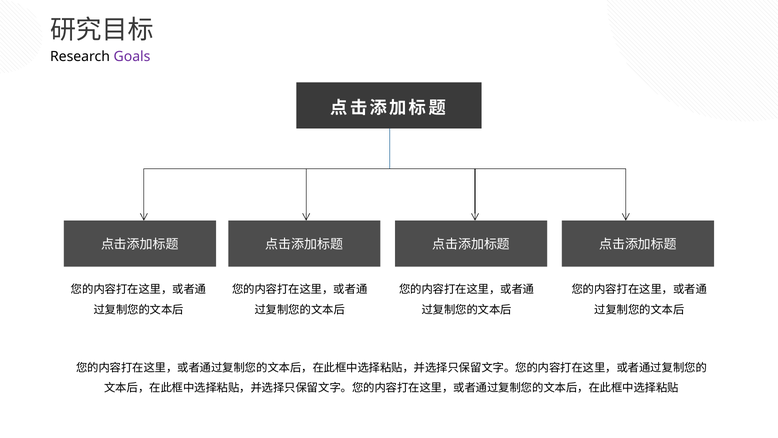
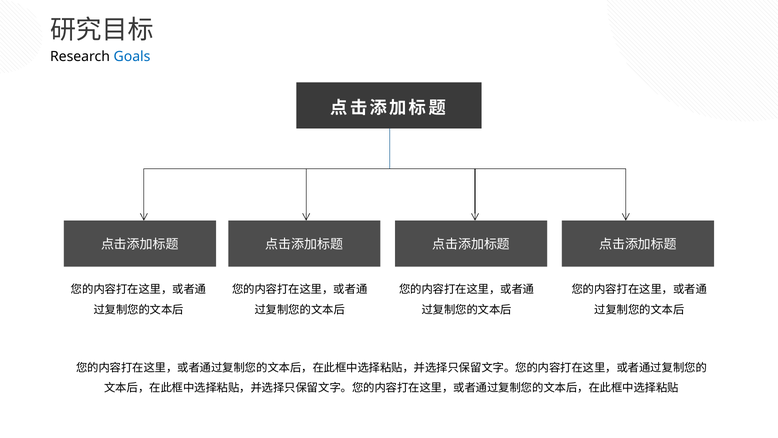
Goals colour: purple -> blue (132, 56)
